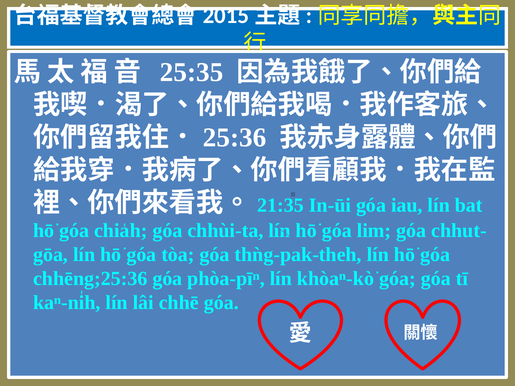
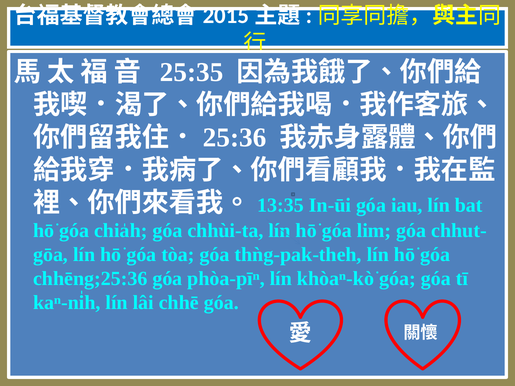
21:35: 21:35 -> 13:35 (281, 205)
